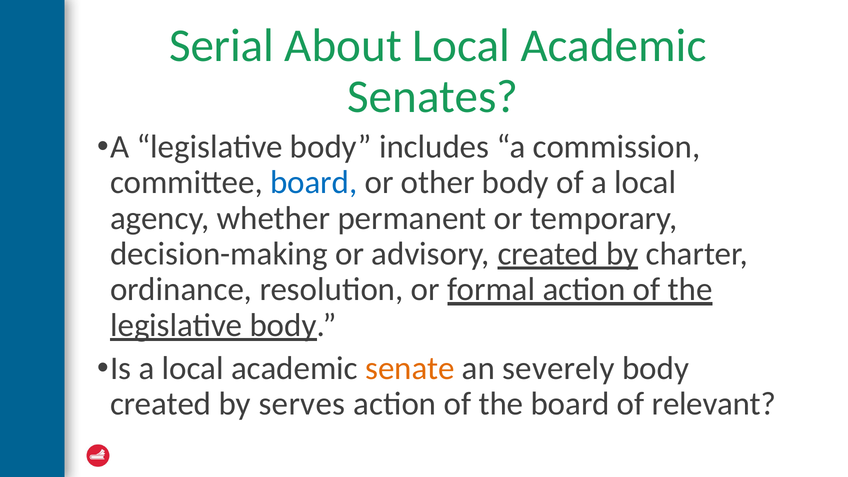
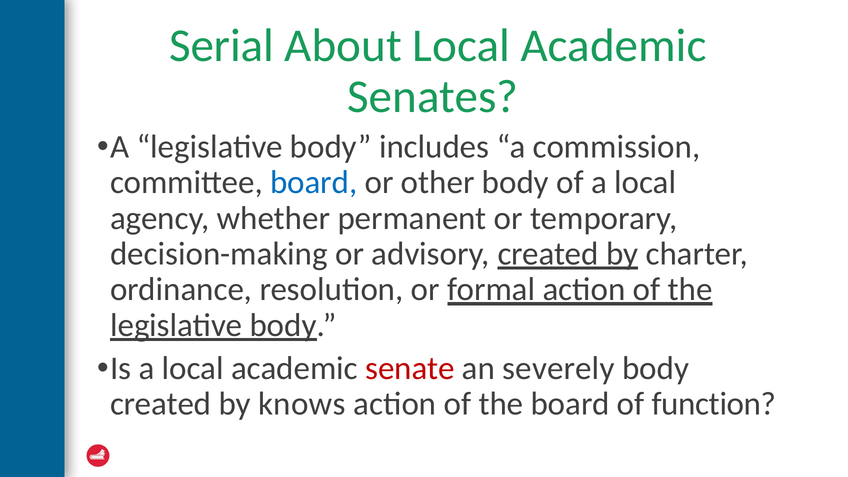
senate colour: orange -> red (410, 368)
serves: serves -> knows (302, 404)
relevant: relevant -> function (714, 404)
